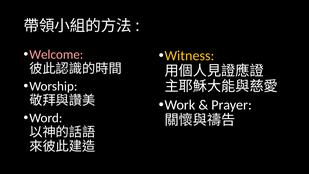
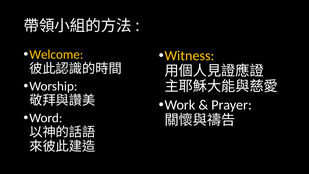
Welcome colour: pink -> yellow (56, 54)
